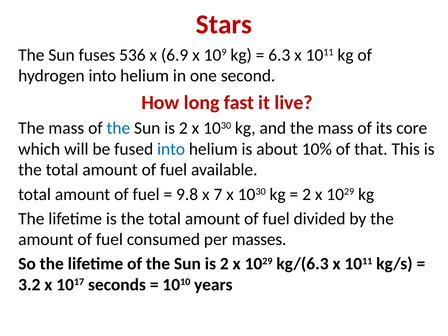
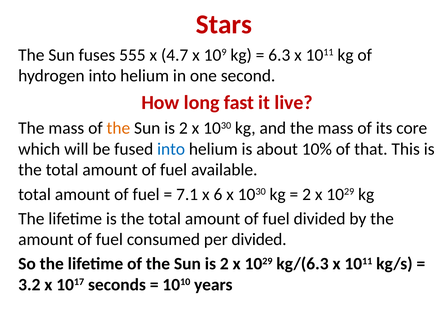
536: 536 -> 555 (132, 55)
6.9: 6.9 -> 4.7 (175, 55)
the colour: blue -> orange (118, 128)
9.8: 9.8 -> 7.1 (187, 194)
7: 7 -> 6 (218, 194)
per masses: masses -> divided (259, 239)
